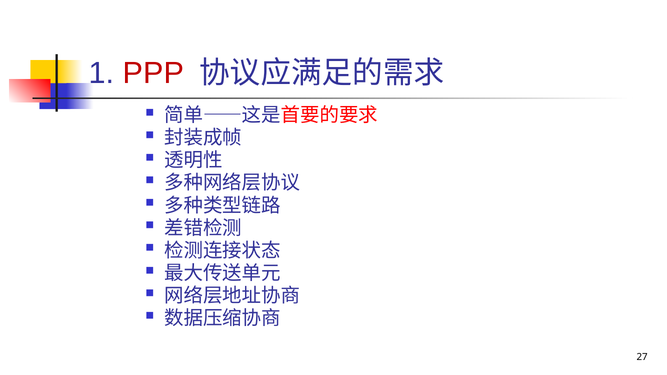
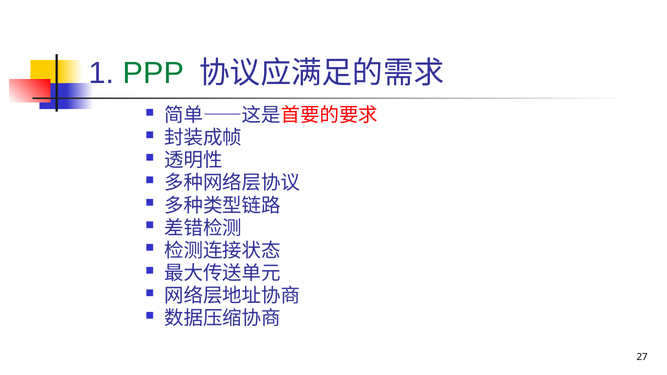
PPP colour: red -> green (153, 73)
